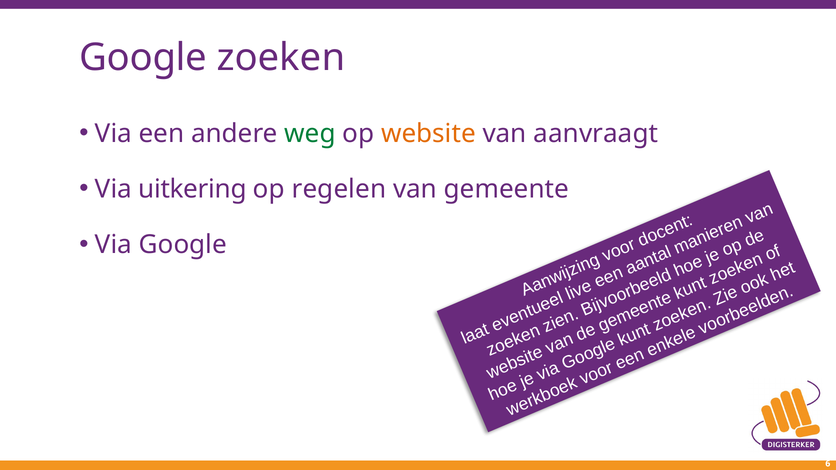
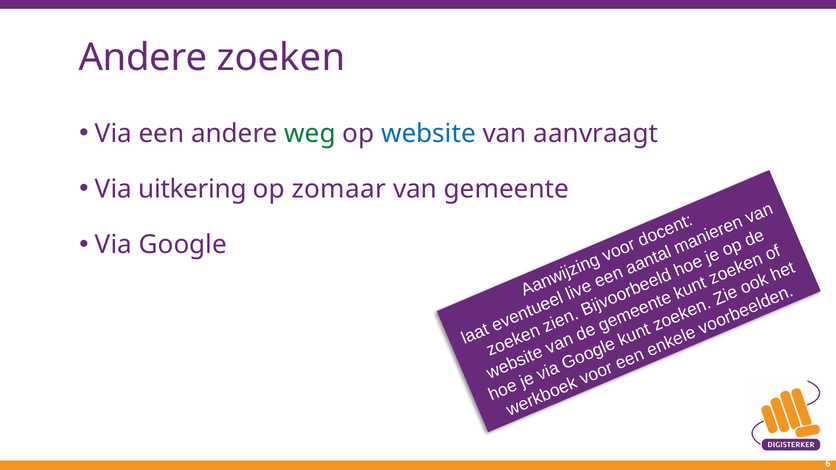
Google: Google -> Andere (143, 58)
website colour: orange -> blue (428, 134)
regelen: regelen -> zomaar (339, 189)
